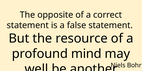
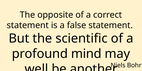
resource: resource -> scientific (82, 38)
